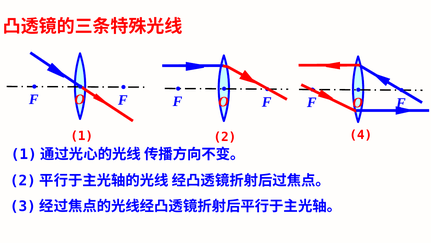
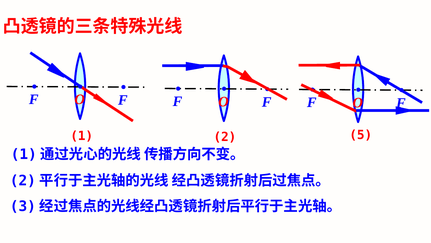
4: 4 -> 5 (361, 135)
